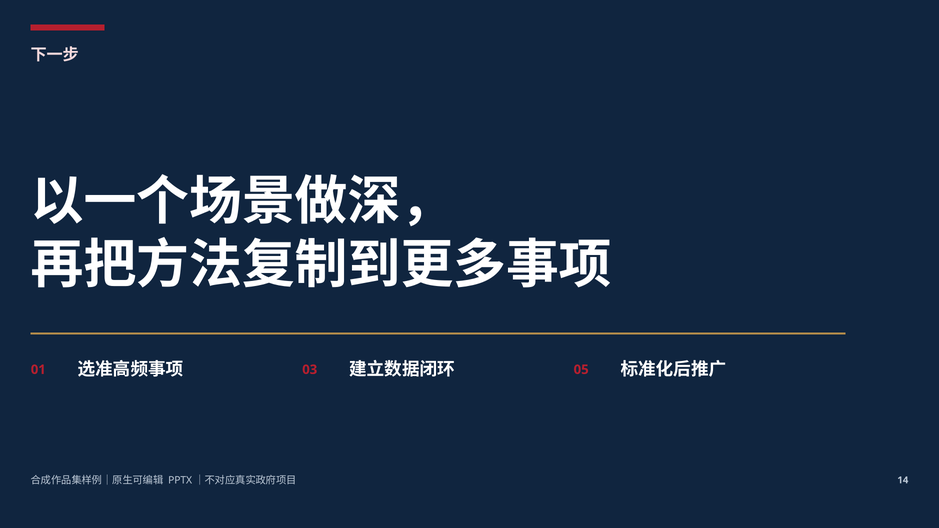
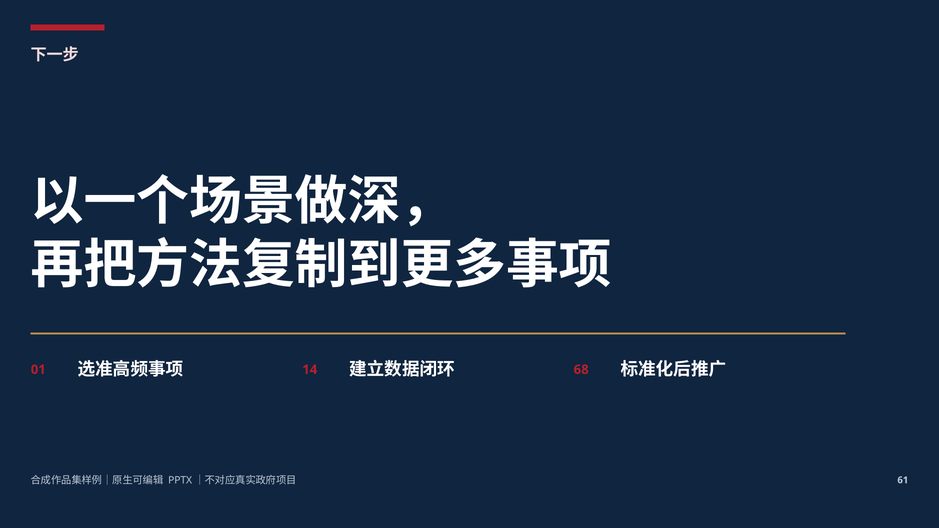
03: 03 -> 14 (310, 370)
05: 05 -> 68 (581, 370)
14: 14 -> 61 (903, 480)
